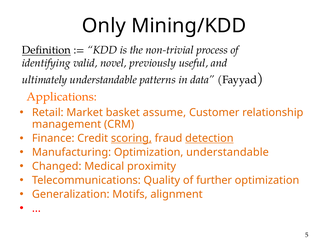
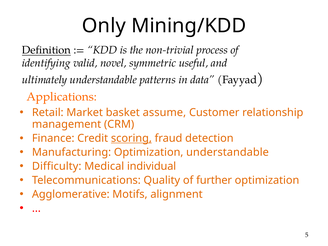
previously: previously -> symmetric (153, 63)
detection underline: present -> none (209, 138)
Changed: Changed -> Difficulty (57, 166)
proximity: proximity -> individual (152, 166)
Generalization: Generalization -> Agglomerative (71, 194)
